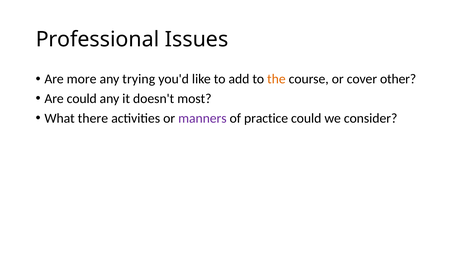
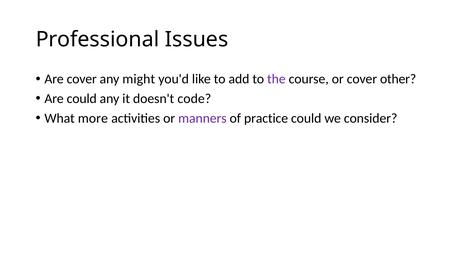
Are more: more -> cover (82, 79)
trying: trying -> might (139, 79)
the colour: orange -> purple (276, 79)
most: most -> code (194, 99)
there: there -> more (93, 118)
